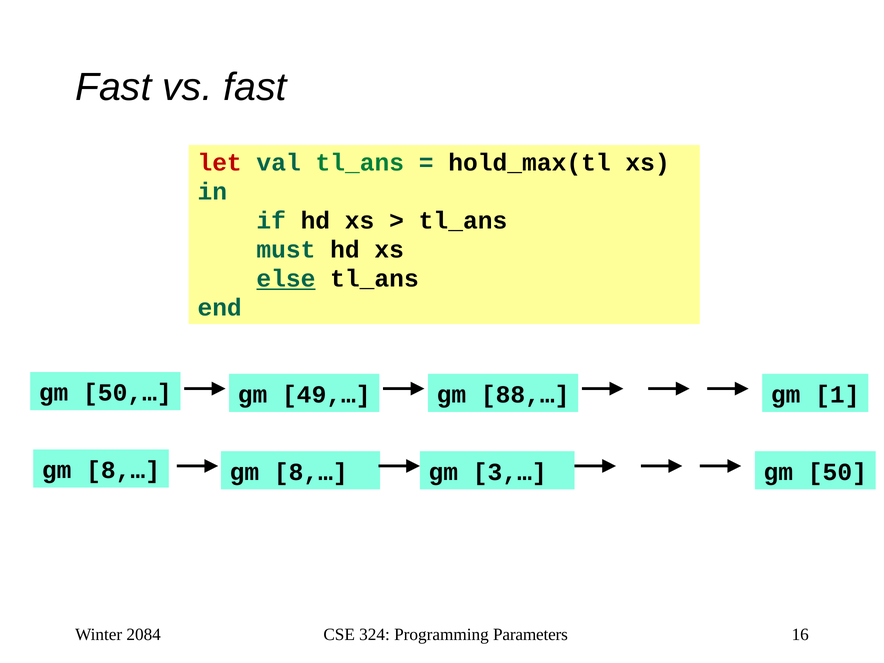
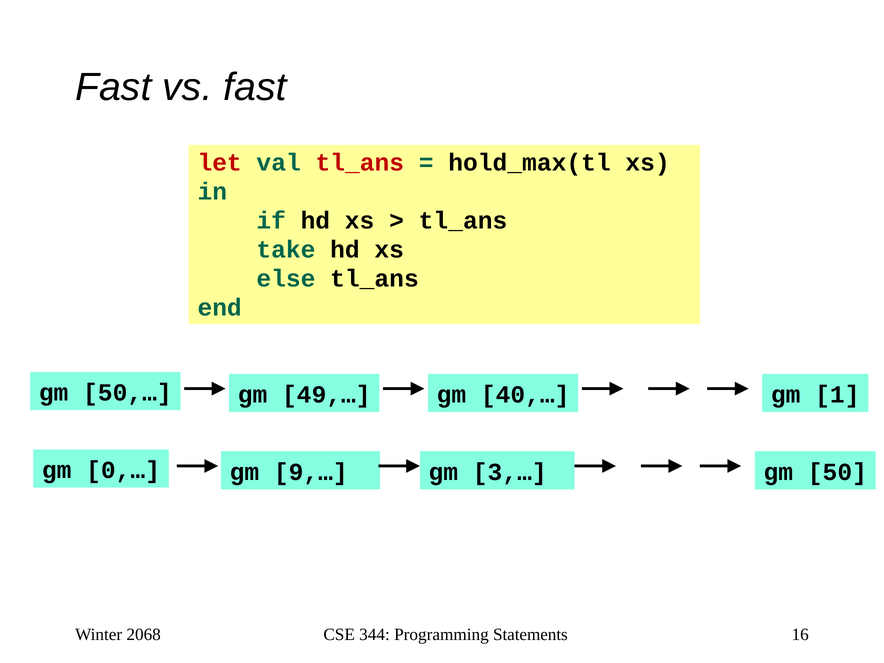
tl_ans colour: green -> red (360, 163)
must: must -> take (286, 250)
else underline: present -> none (286, 278)
88,…: 88,… -> 40,… (525, 395)
8,…: 8,… -> 0,… (123, 470)
8,…: 8,… -> 9,… (311, 472)
2084: 2084 -> 2068 (144, 635)
324: 324 -> 344 (374, 635)
Parameters: Parameters -> Statements (530, 635)
